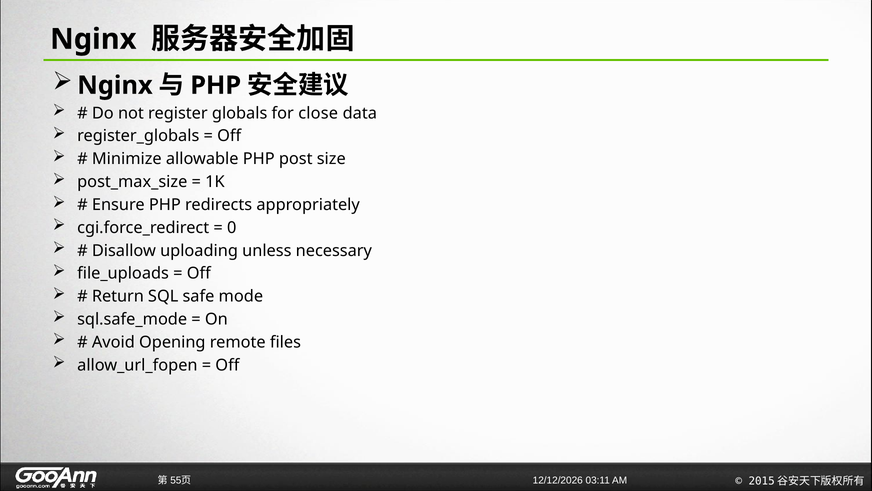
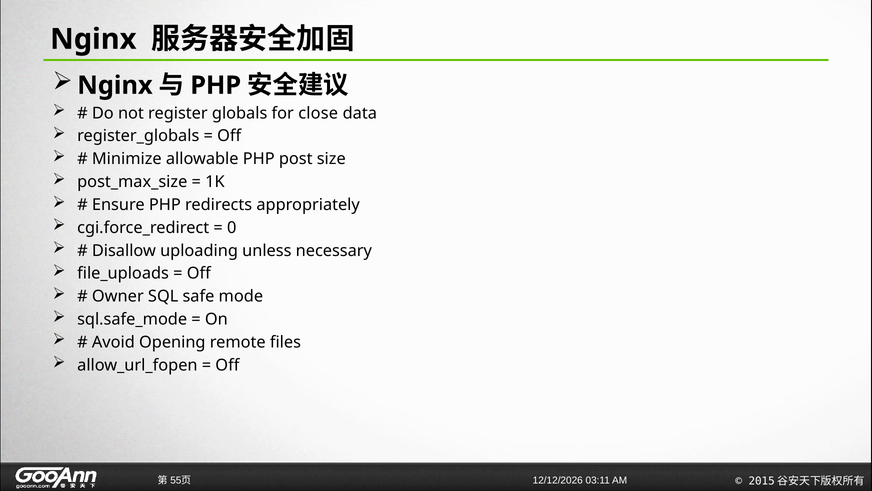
Return: Return -> Owner (118, 296)
